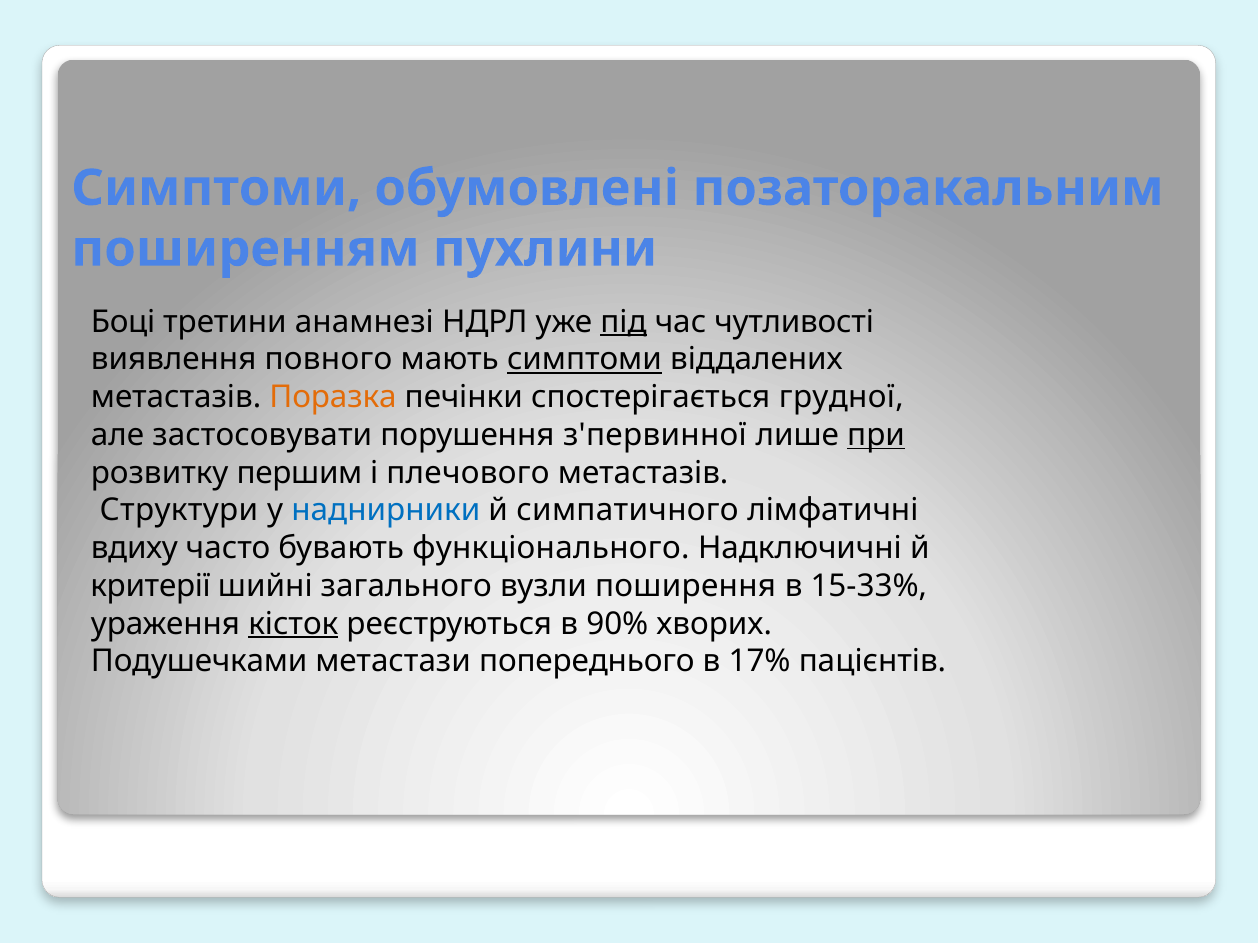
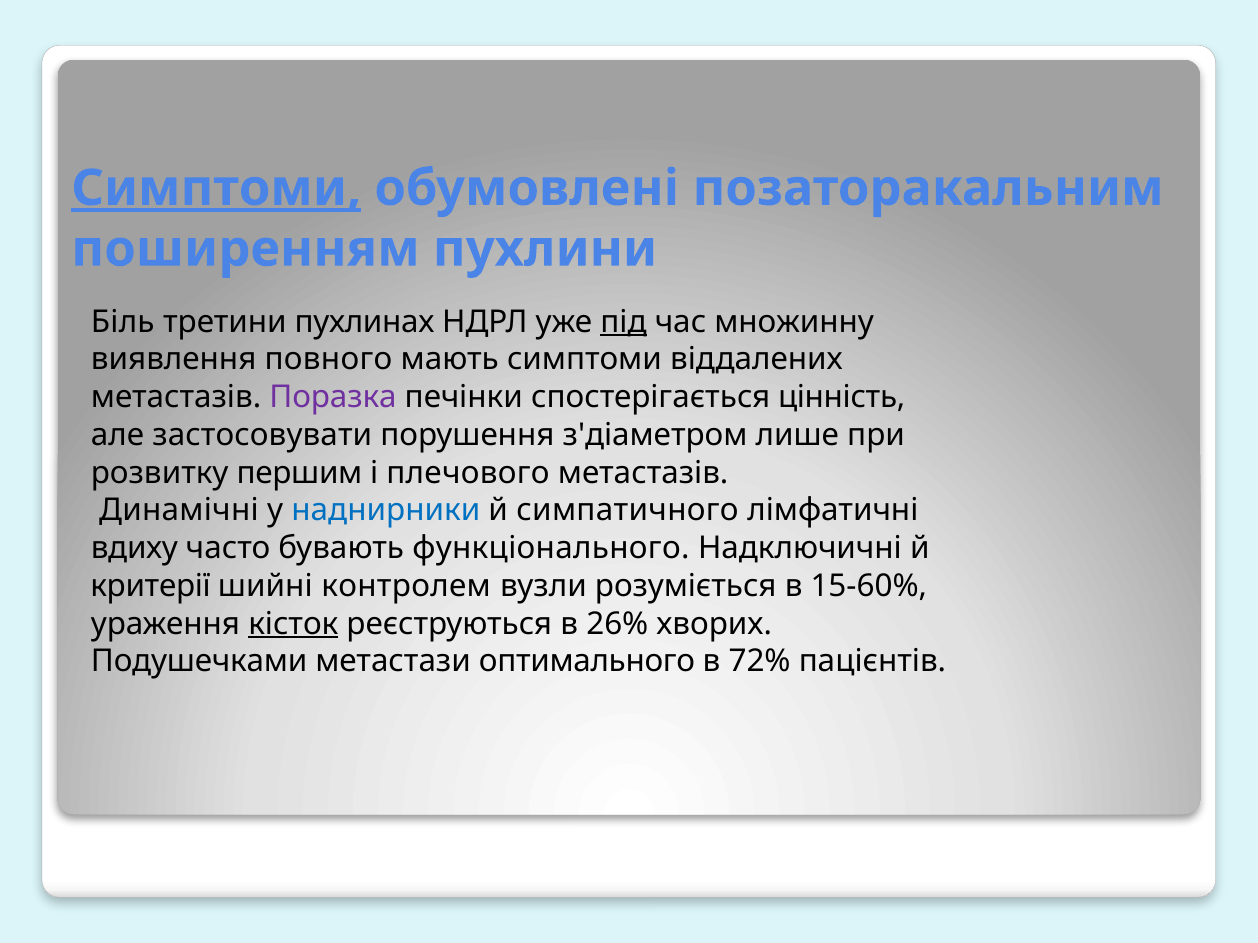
Симптоми underline: none -> present (216, 188)
Боці: Боці -> Біль (123, 322)
анамнезі: анамнезі -> пухлинах (365, 322)
чутливості: чутливості -> множинну (794, 322)
симптоми underline: present -> none (584, 360)
Поразка colour: orange -> purple (333, 398)
грудної: грудної -> цінність (842, 398)
з'первинної: з'первинної -> з'діаметром (655, 435)
при underline: present -> none (876, 435)
Структури: Структури -> Динамічні (179, 511)
загального: загального -> контролем (406, 586)
поширення: поширення -> розуміється (686, 586)
15-33%: 15-33% -> 15-60% (869, 586)
90%: 90% -> 26% (617, 624)
попереднього: попереднього -> оптимального (587, 662)
17%: 17% -> 72% (760, 662)
